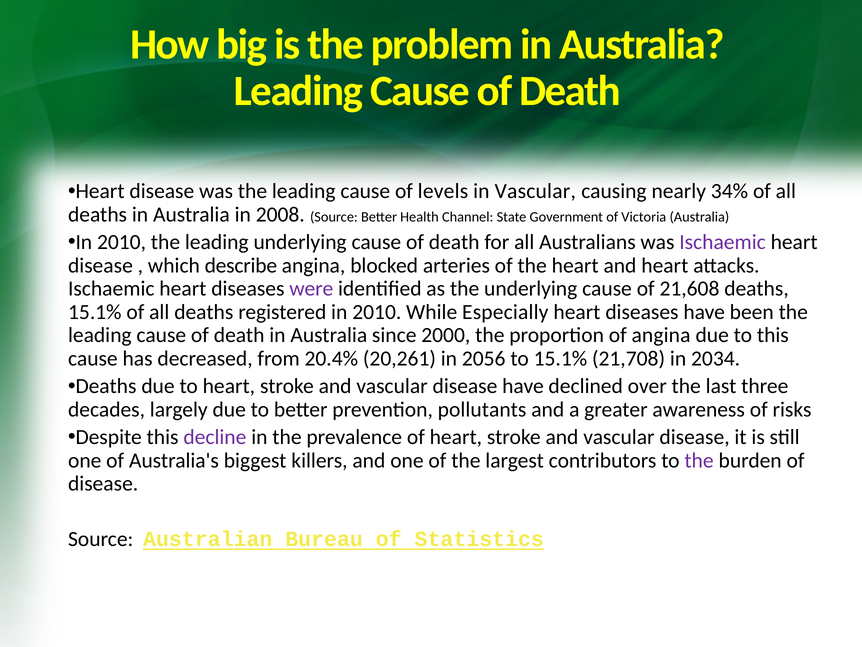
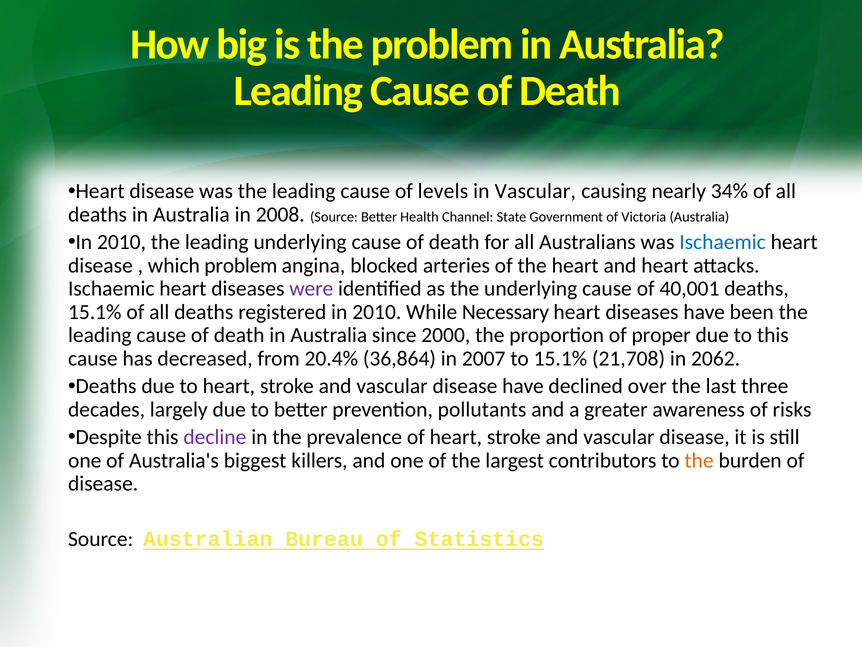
Ischaemic colour: purple -> blue (723, 242)
which describe: describe -> problem (241, 265)
21,608: 21,608 -> 40,001 (689, 289)
Especially: Especially -> Necessary (505, 312)
of angina: angina -> proper (661, 335)
20,261: 20,261 -> 36,864 (399, 358)
2056: 2056 -> 2007 (484, 358)
2034: 2034 -> 2062 (716, 358)
the colour: purple -> orange (699, 460)
